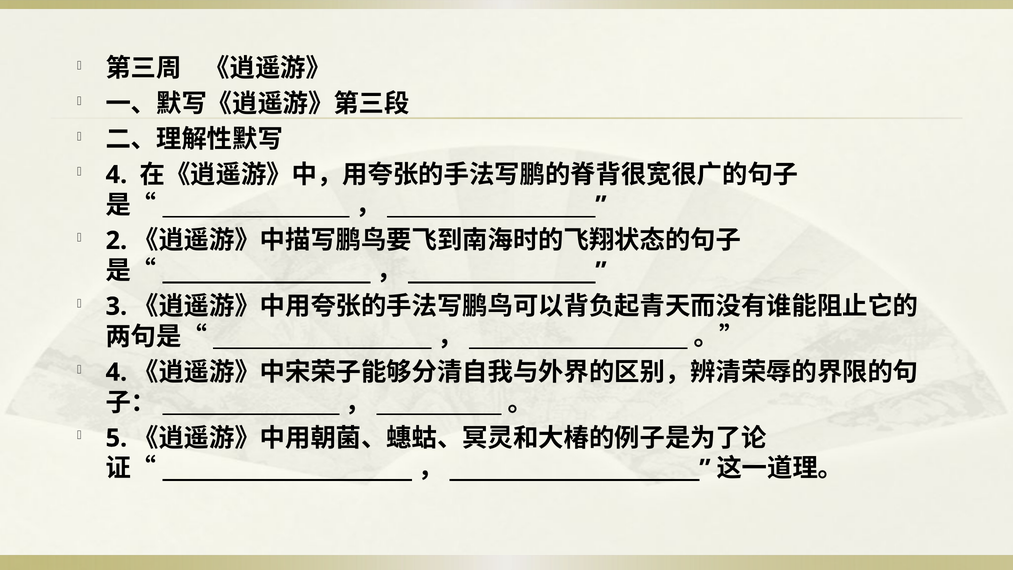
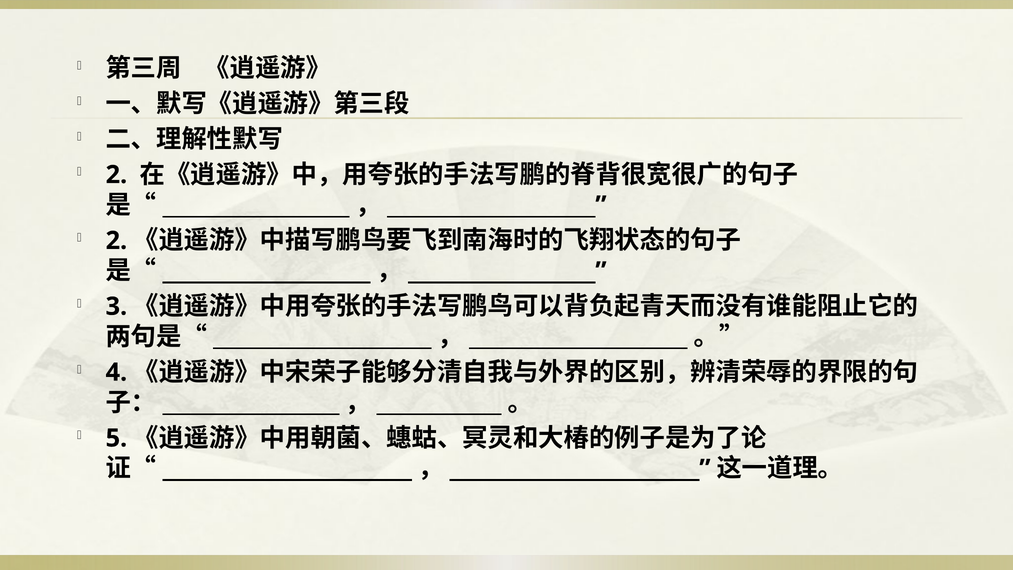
4: 4 -> 2 (116, 175)
